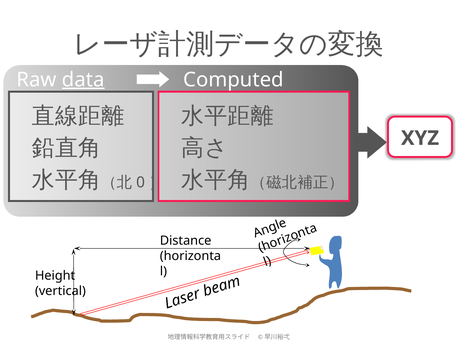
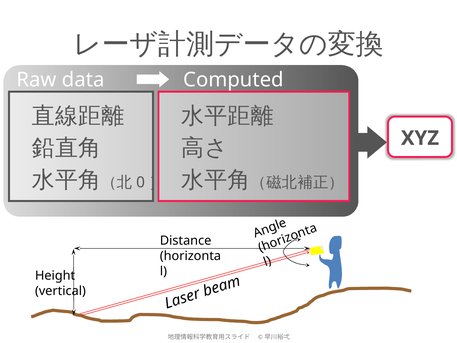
data underline: present -> none (83, 80)
